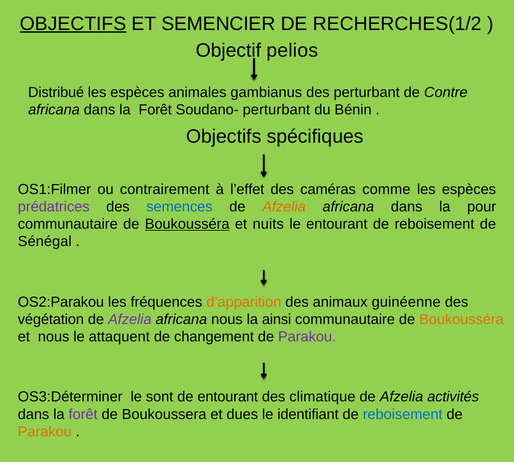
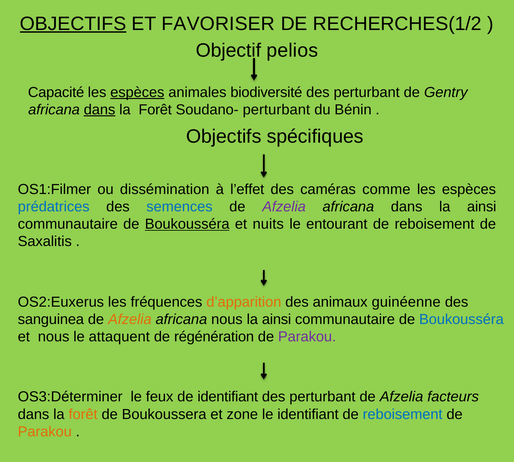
SEMENCIER: SEMENCIER -> FAVORISER (218, 24)
Distribué: Distribué -> Capacité (56, 92)
espèces underline: none -> present (137, 92)
gambianus: gambianus -> biodiversité (266, 92)
Contre: Contre -> Gentry (446, 92)
dans underline: none -> present (100, 110)
contrairement: contrairement -> dissémination (165, 190)
prédatrices colour: purple -> blue (54, 207)
Afzelia colour: orange -> purple (284, 207)
dans la pour: pour -> ainsi (482, 207)
Sénégal: Sénégal -> Saxalitis (45, 242)
OS2:Parakou: OS2:Parakou -> OS2:Euxerus (61, 302)
végétation: végétation -> sanguinea (51, 320)
Afzelia colour: purple -> orange (130, 320)
Boukousséra colour: orange -> blue (461, 320)
changement: changement -> régénération (214, 337)
sont: sont -> feux (160, 397)
de entourant: entourant -> identifiant (228, 397)
climatique: climatique -> perturbant (322, 397)
activités: activités -> facteurs (453, 397)
forêt colour: purple -> orange (83, 415)
dues: dues -> zone (242, 415)
